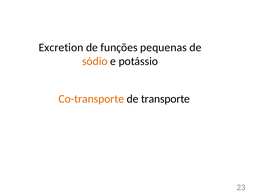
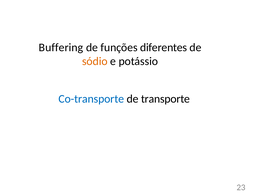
Excretion: Excretion -> Buffering (61, 47)
pequenas: pequenas -> diferentes (164, 47)
Co-transporte colour: orange -> blue (91, 99)
